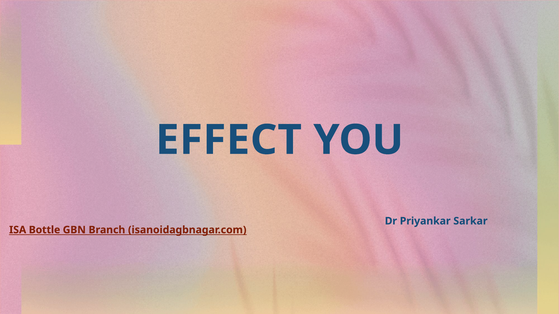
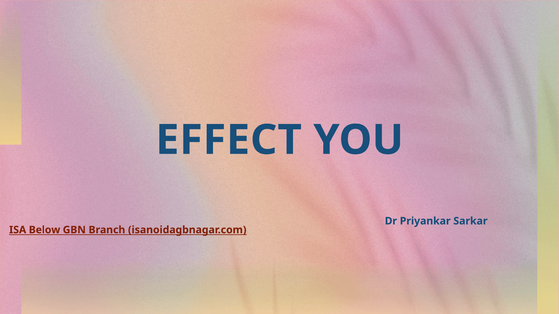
Bottle: Bottle -> Below (45, 230)
